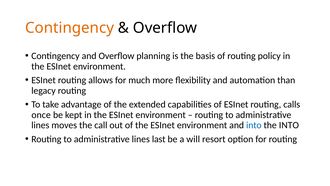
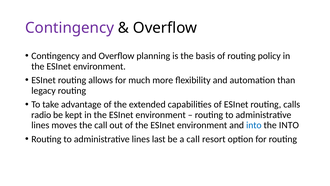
Contingency colour: orange -> purple (70, 28)
once: once -> radio (41, 115)
a will: will -> call (193, 139)
